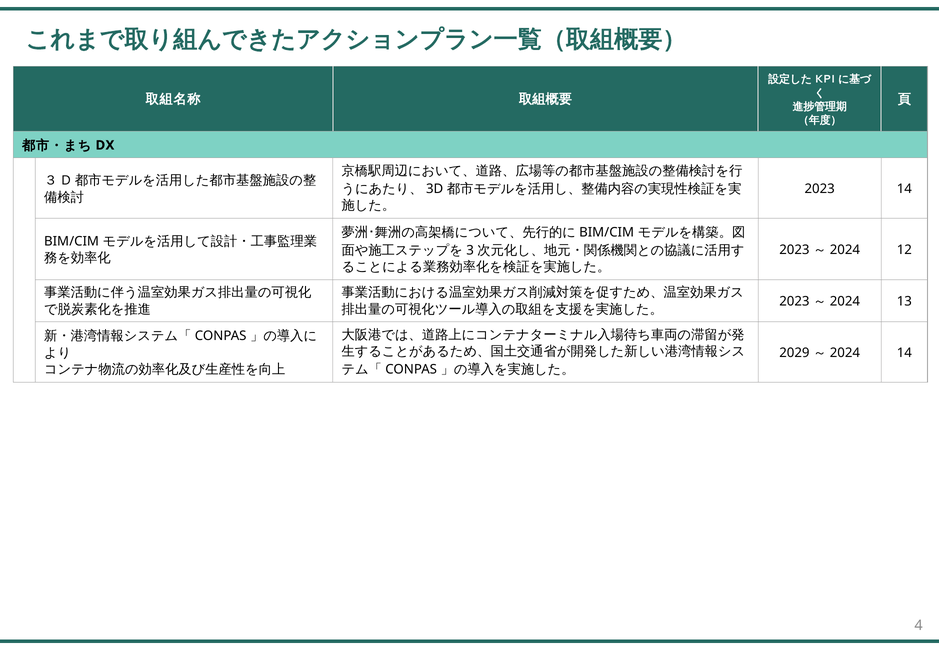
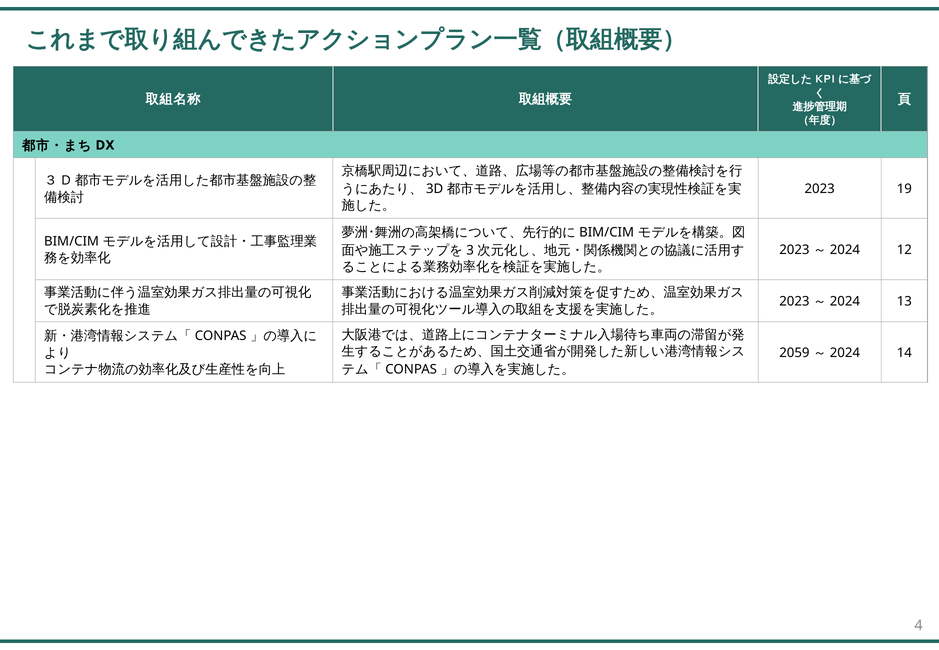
2023 14: 14 -> 19 (904, 189)
2029: 2029 -> 2059 (794, 353)
